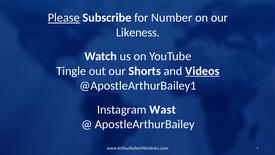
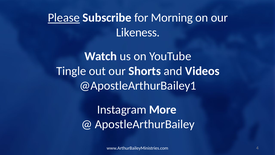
Number: Number -> Morning (172, 18)
Videos underline: present -> none (202, 71)
Wast: Wast -> More (163, 109)
